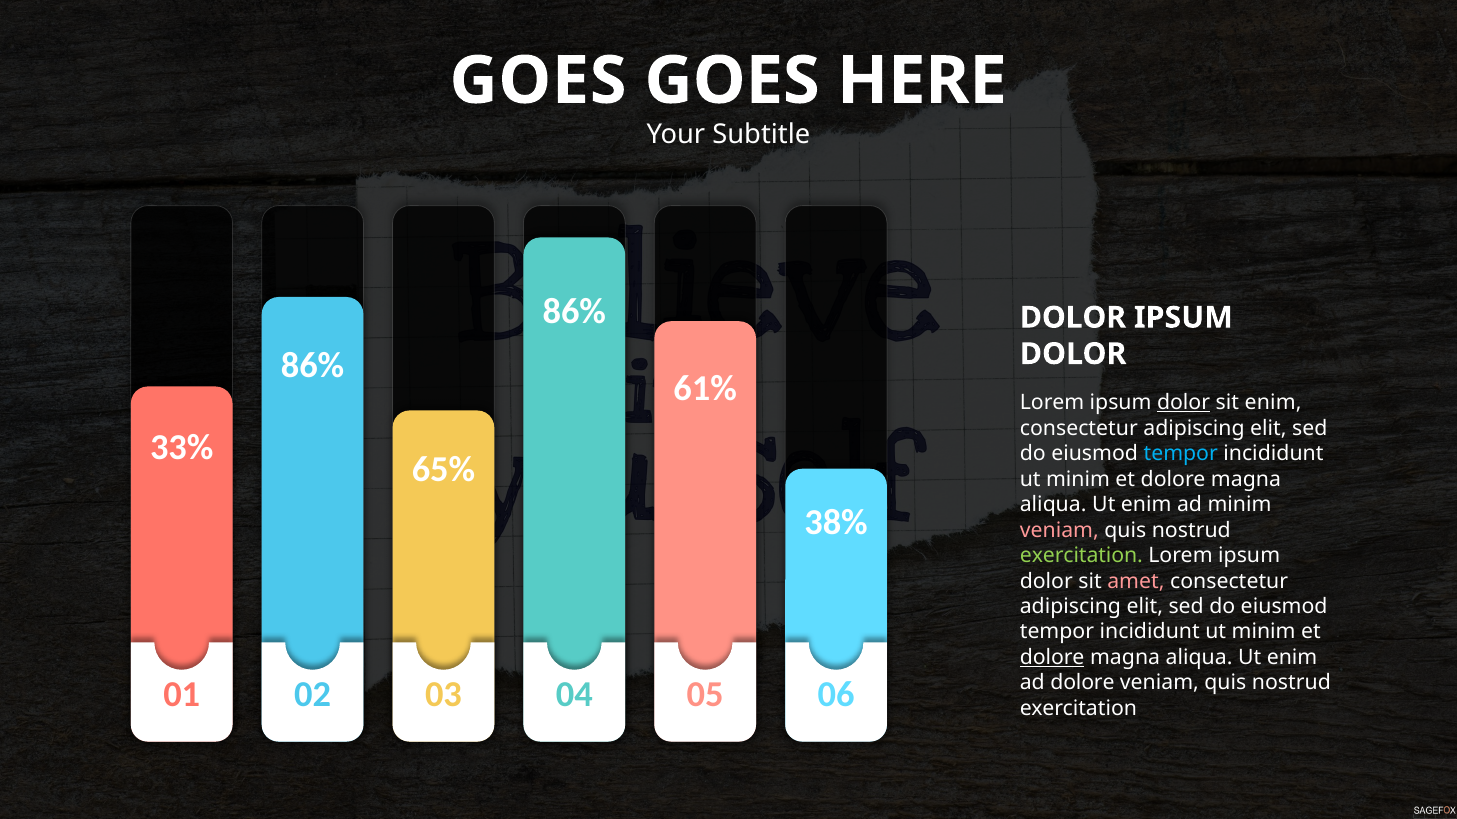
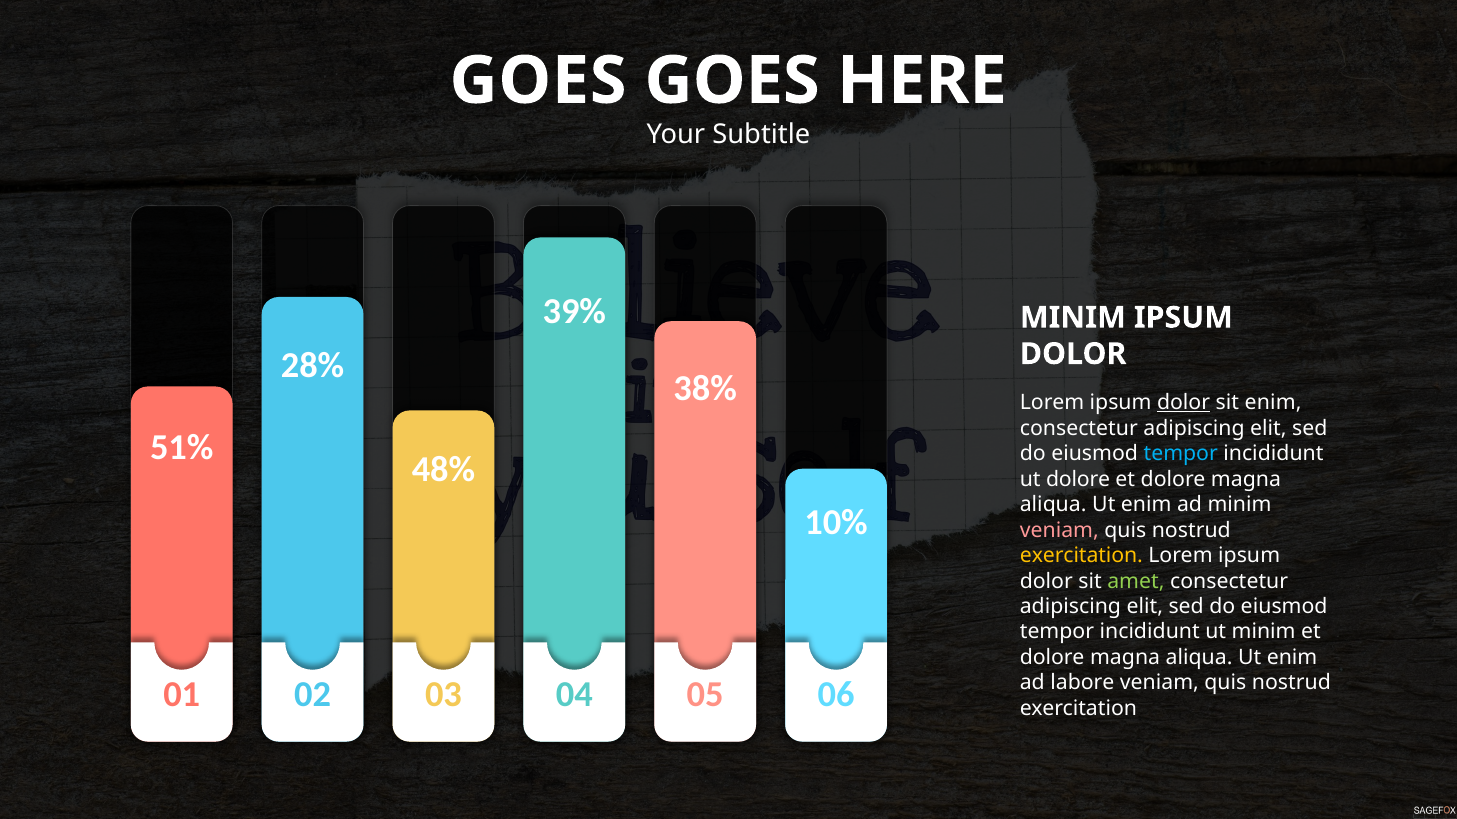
86%: 86% -> 39% (574, 312)
DOLOR: DOLOR -> MINIM (1073, 318)
86%: 86% -> 28% (313, 366)
61%: 61% -> 38% (705, 388)
33%: 33% -> 51% (182, 448)
65%: 65% -> 48% (443, 470)
minim: minim -> dolore (1078, 479)
38%: 38% -> 10% (836, 523)
exercitation colour: light green -> yellow (1081, 556)
amet colour: pink -> light green (1136, 581)
dolore underline: present -> none (1052, 658)
ad dolore: dolore -> labore (1082, 683)
